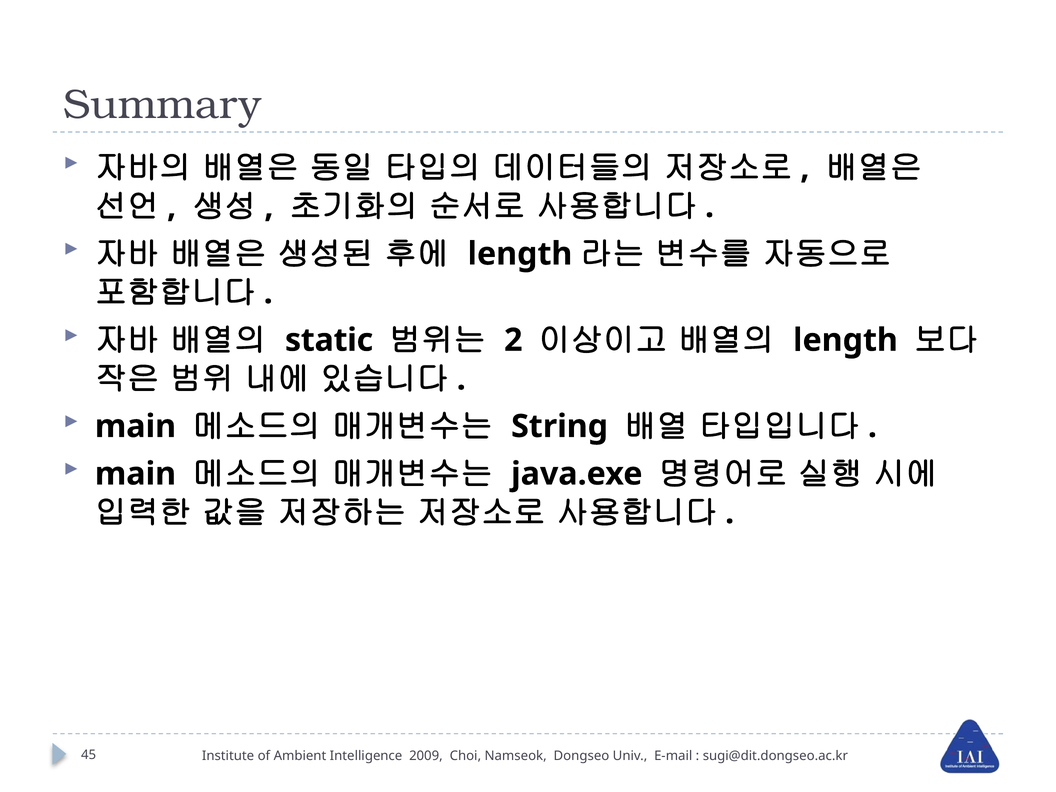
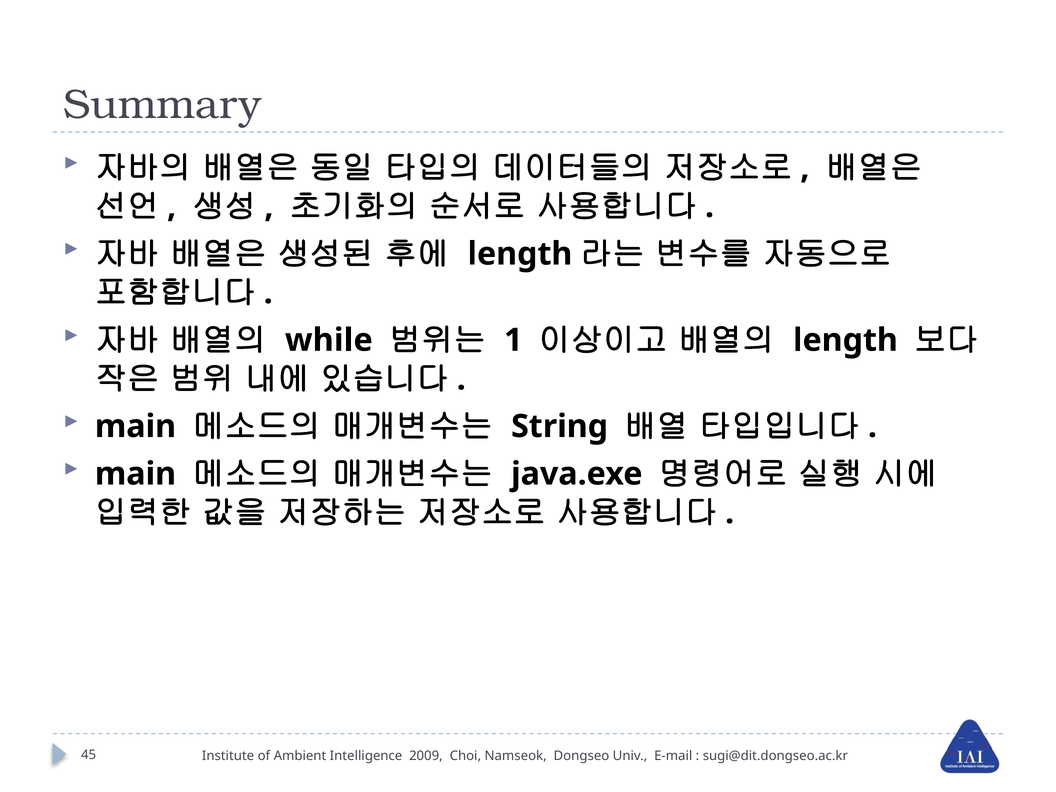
static: static -> while (329, 340)
2: 2 -> 1 (513, 340)
